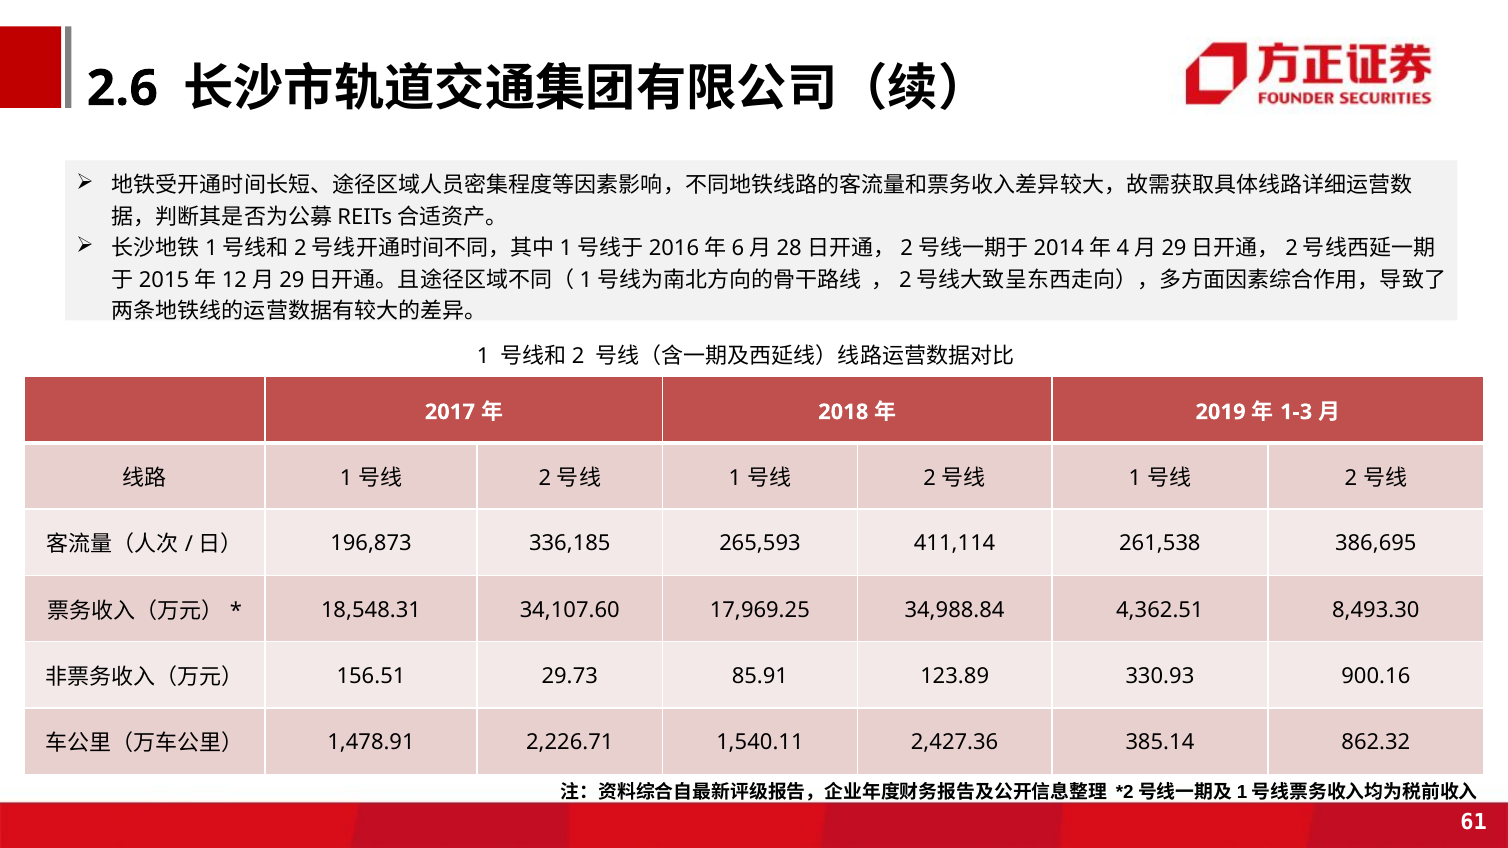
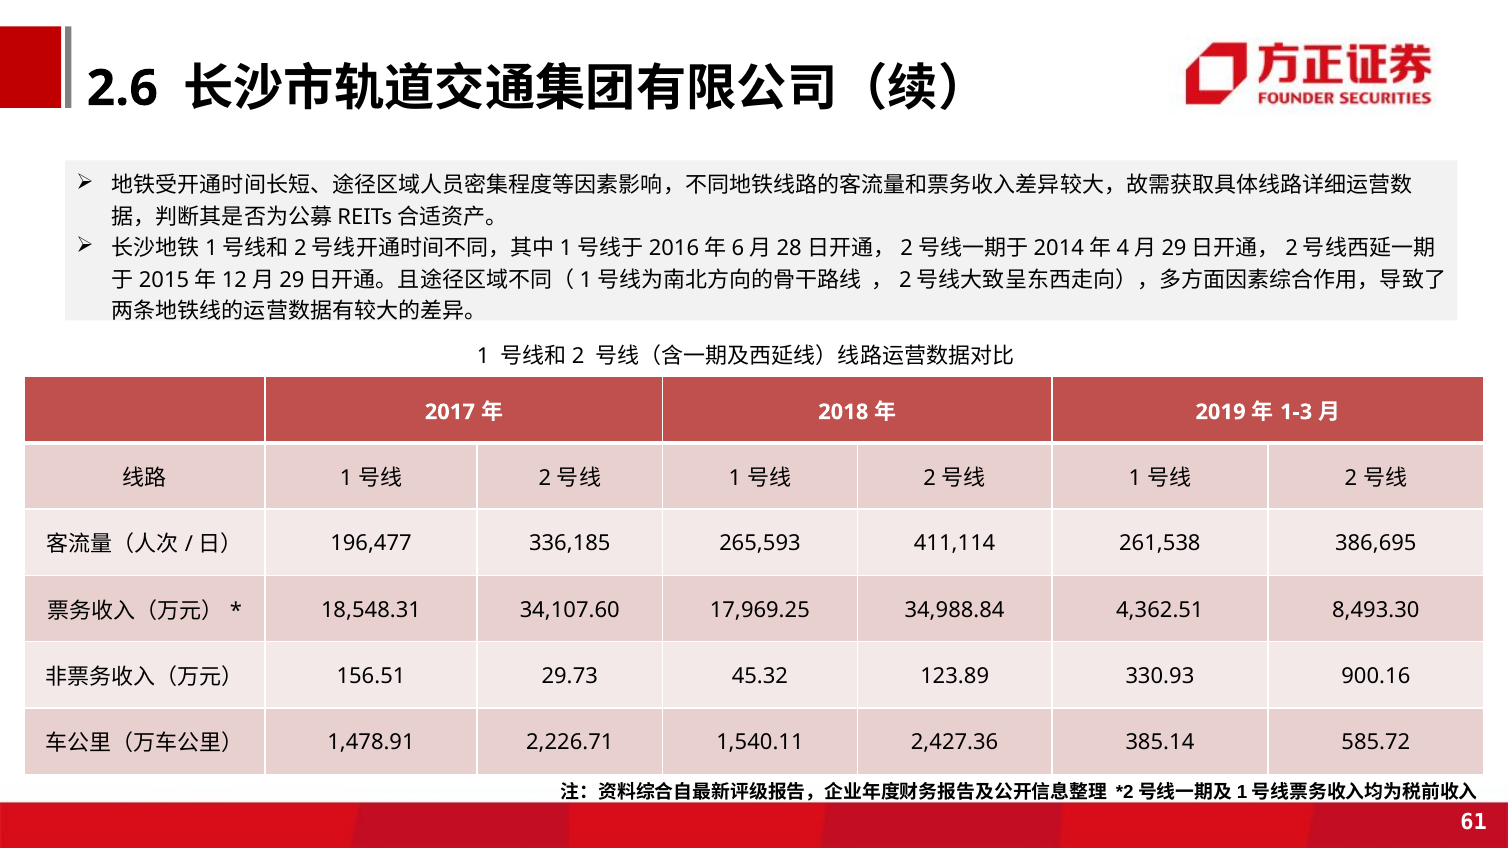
196,873: 196,873 -> 196,477 (371, 544)
85.91: 85.91 -> 45.32 (760, 676)
862.32: 862.32 -> 585.72 (1376, 743)
